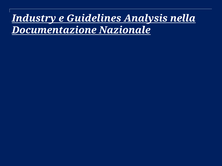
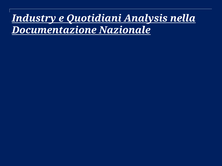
Guidelines: Guidelines -> Quotidiani (94, 18)
